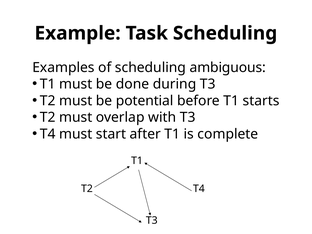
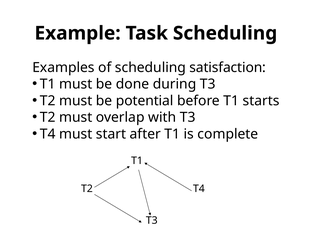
ambiguous: ambiguous -> satisfaction (228, 67)
